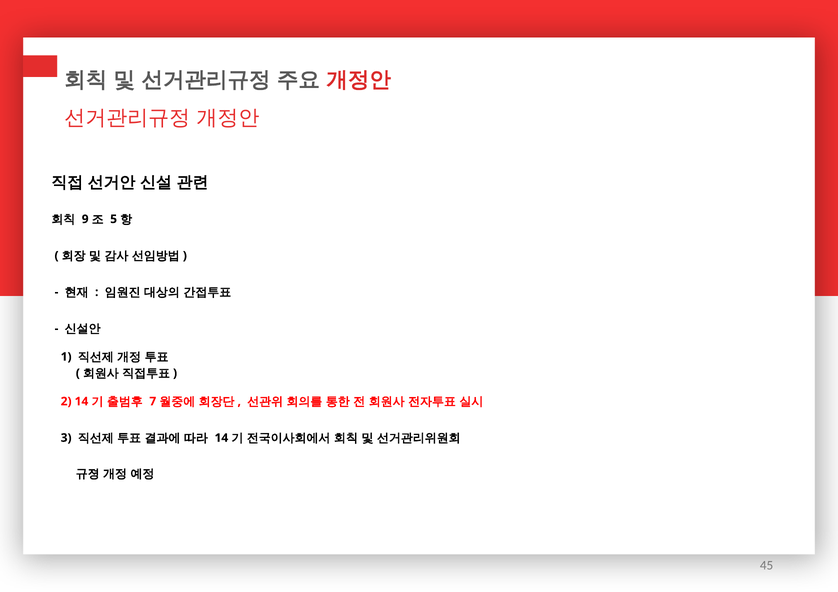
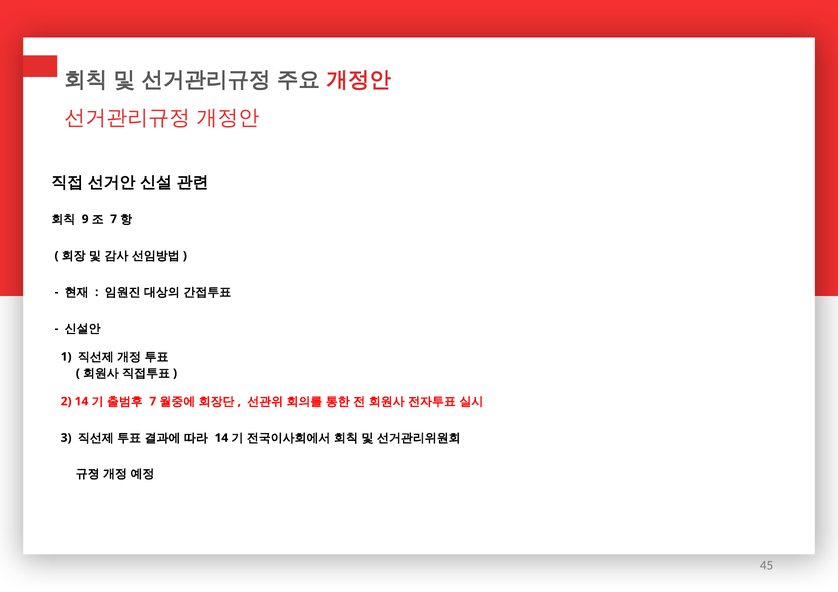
5: 5 -> 7 (114, 219)
